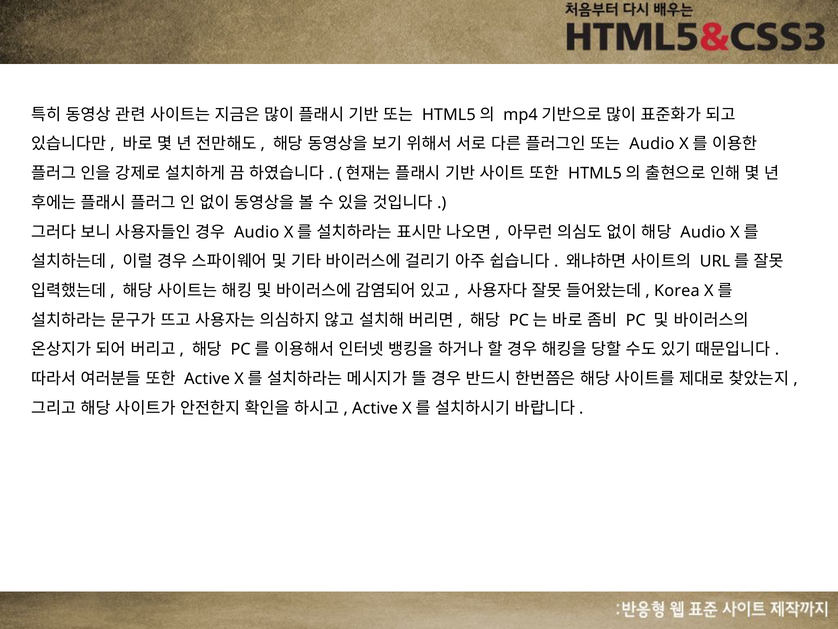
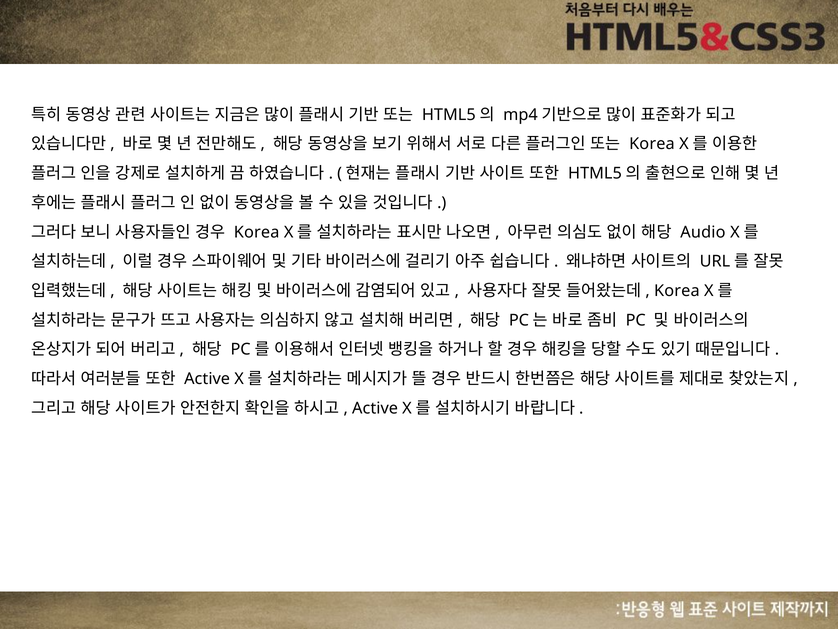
Audio: Audio -> Korea (652, 144)
Audio: Audio -> Korea (257, 232)
